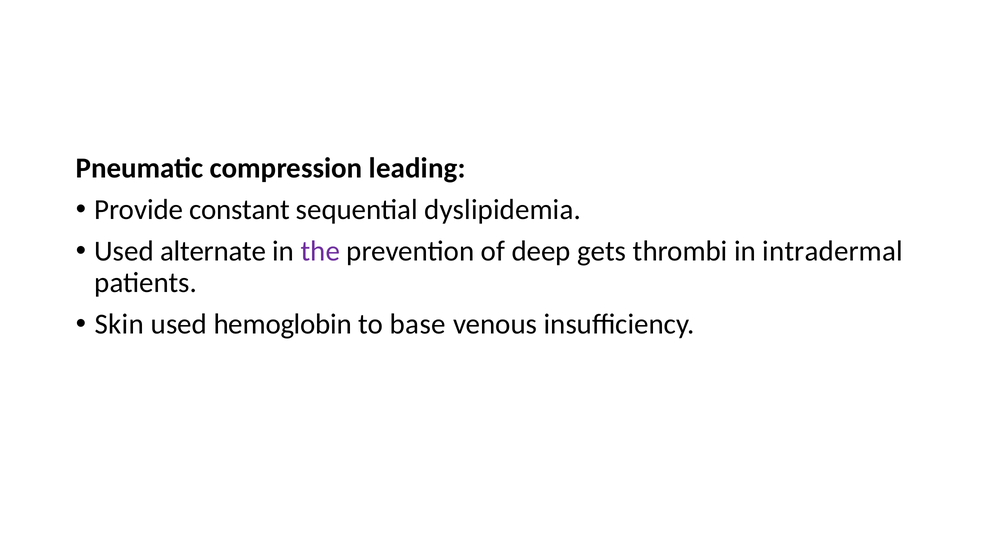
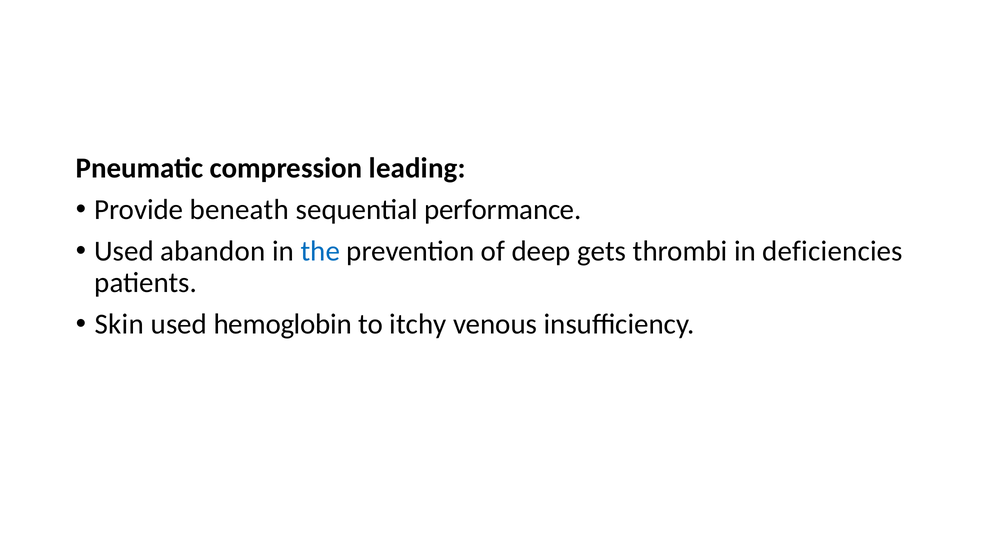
constant: constant -> beneath (239, 210)
dyslipidemia: dyslipidemia -> performance (503, 210)
alternate: alternate -> abandon (213, 251)
the colour: purple -> blue (320, 251)
intradermal: intradermal -> deficiencies (833, 251)
base: base -> itchy (418, 324)
